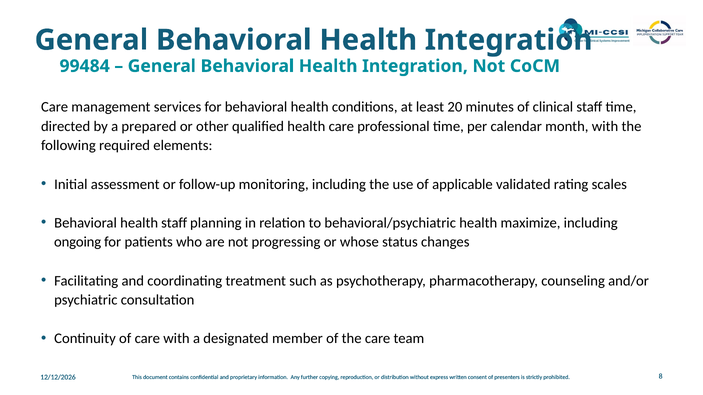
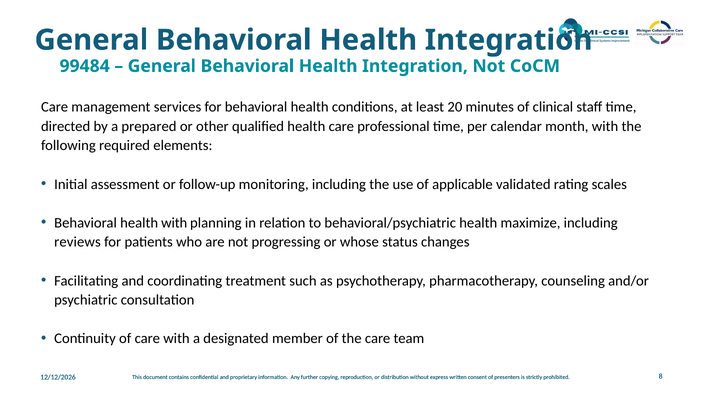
health staff: staff -> with (174, 223)
ongoing: ongoing -> reviews (77, 242)
